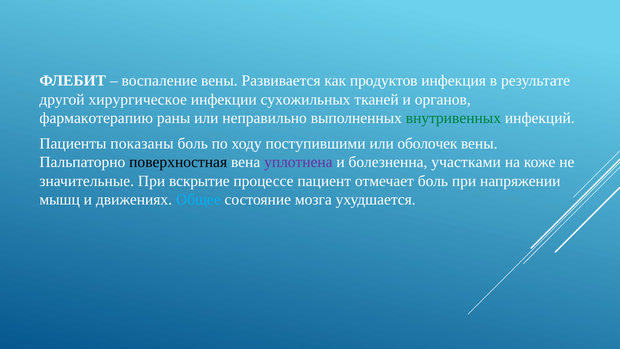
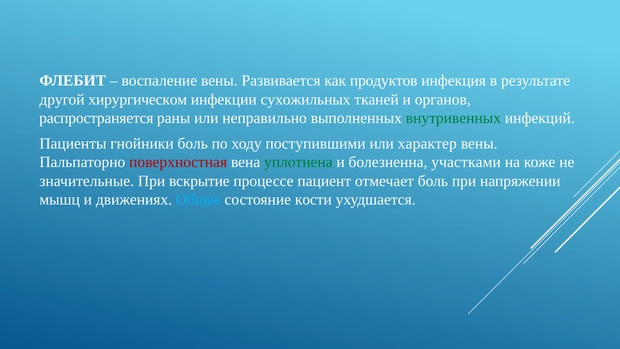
хирургическое: хирургическое -> хирургическом (138, 99)
фармакотерапию: фармакотерапию -> распространяется (96, 118)
показаны: показаны -> гнойники (142, 144)
оболочек: оболочек -> характер (427, 144)
поверхностная colour: black -> red (178, 162)
уплотнена colour: purple -> green (298, 162)
мозга: мозга -> кости (313, 199)
